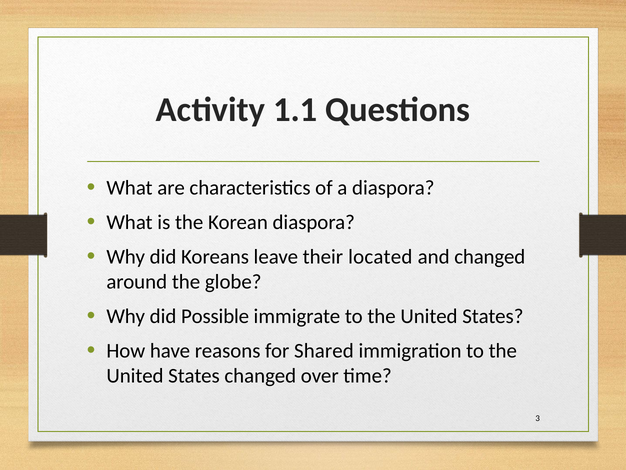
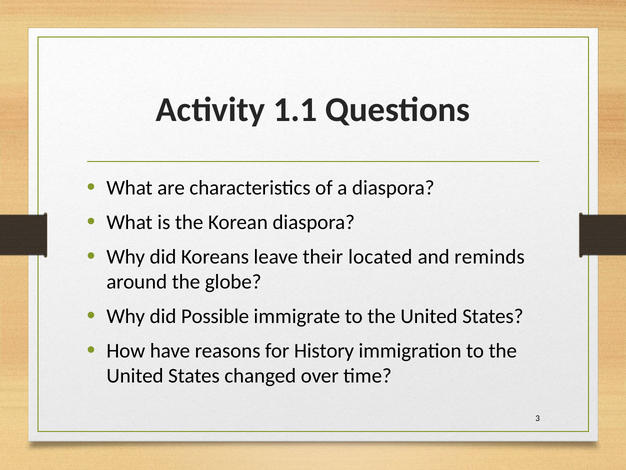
and changed: changed -> reminds (490, 256)
Shared: Shared -> History (324, 350)
